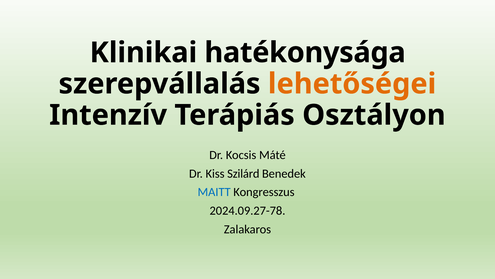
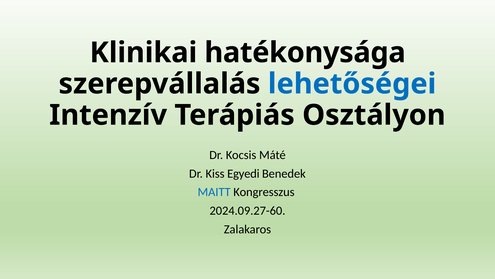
lehetőségei colour: orange -> blue (352, 84)
Szilárd: Szilárd -> Egyedi (243, 173)
2024.09.27-78: 2024.09.27-78 -> 2024.09.27-60 (247, 210)
